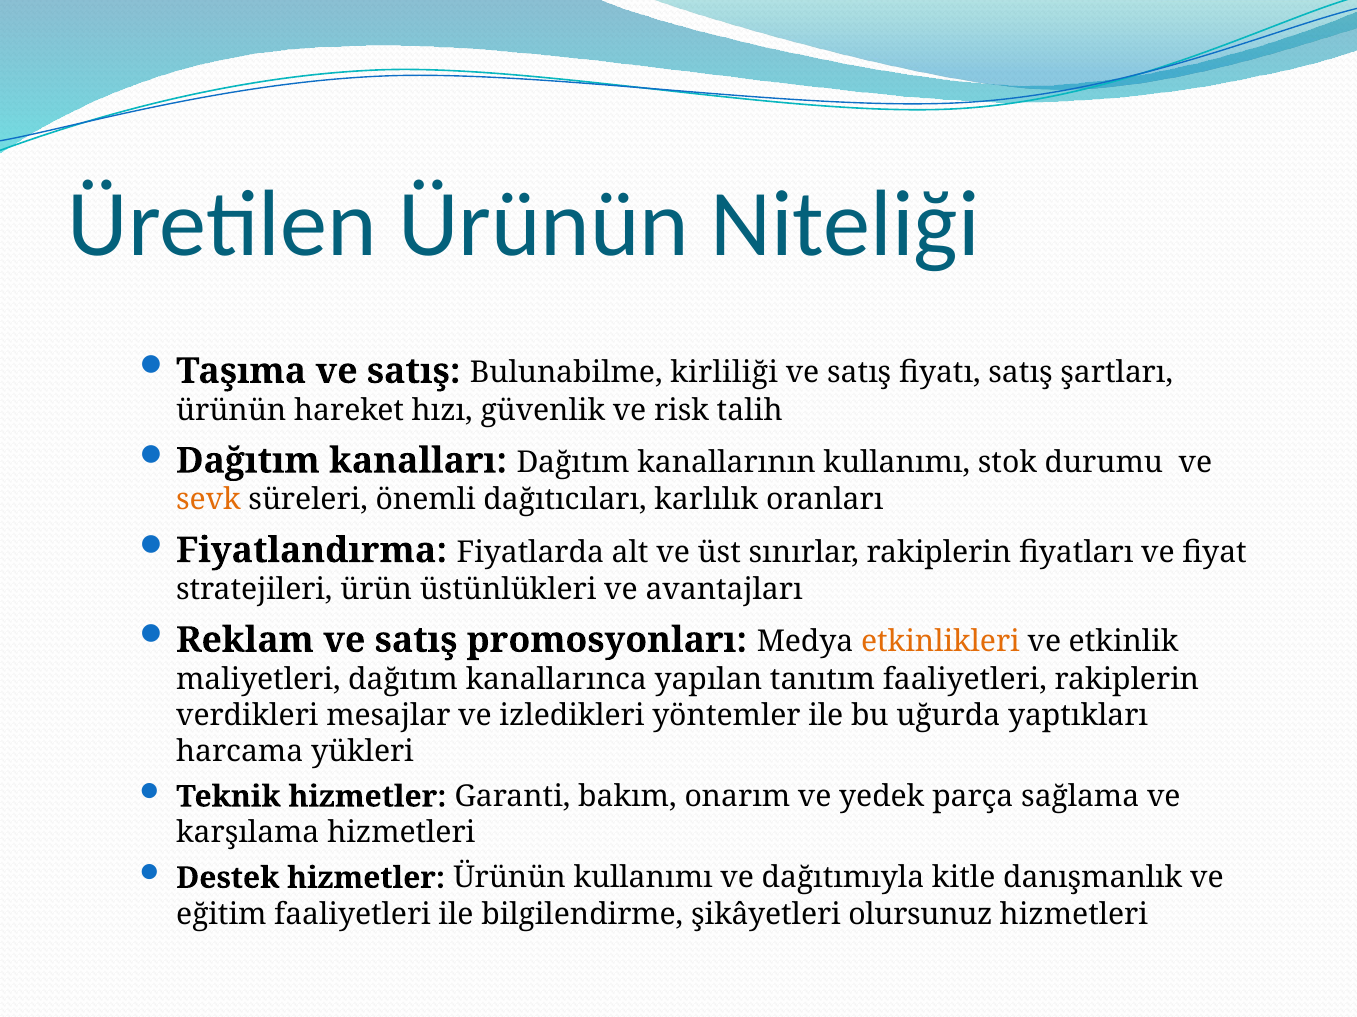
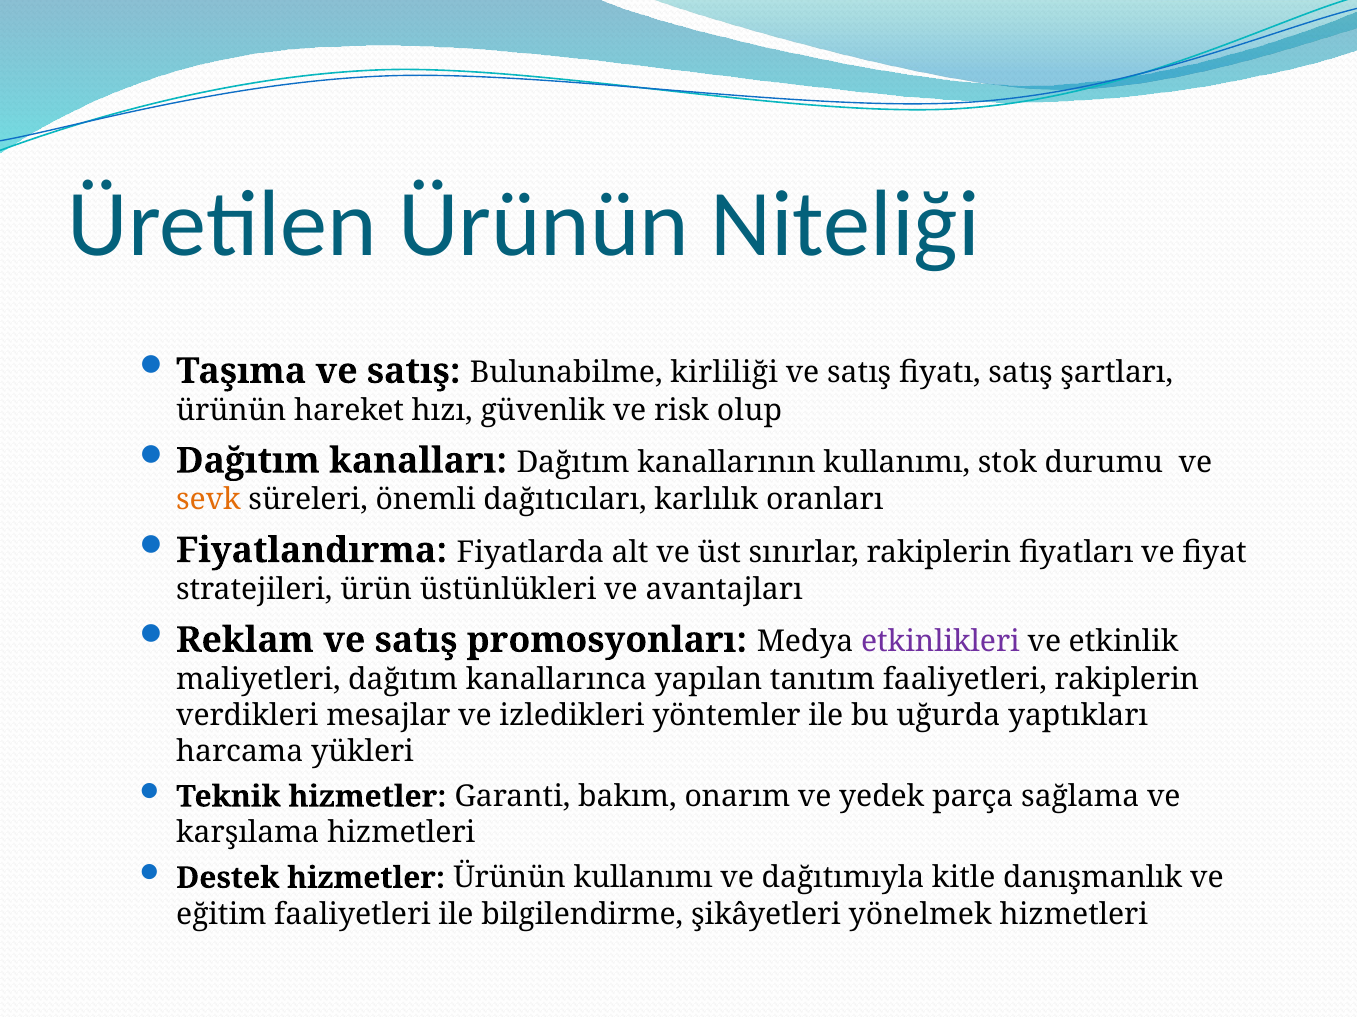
talih: talih -> olup (750, 411)
etkinlikleri colour: orange -> purple (940, 642)
olursunuz: olursunuz -> yönelmek (920, 915)
